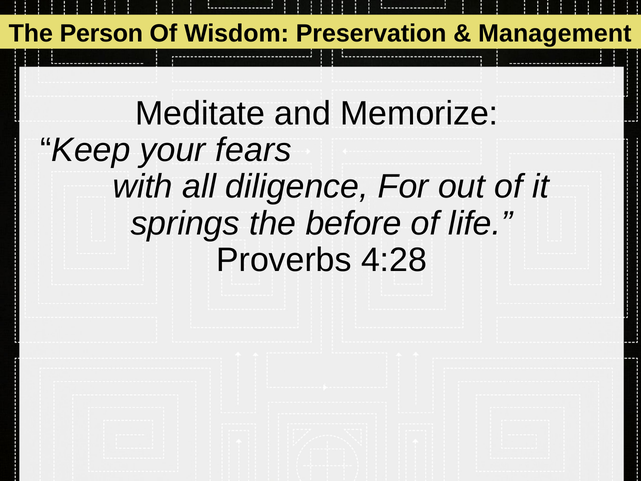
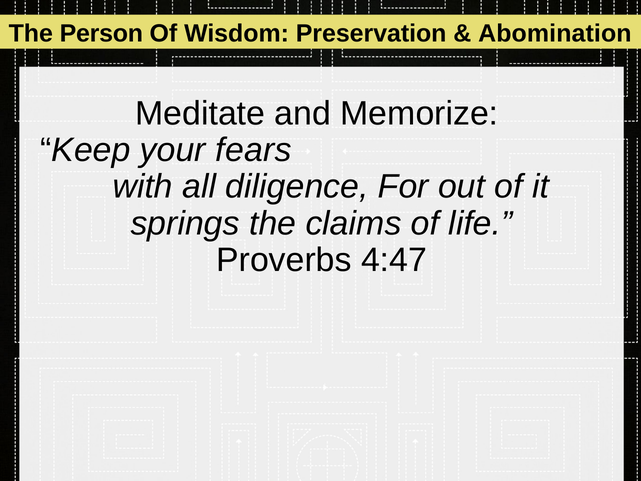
Management: Management -> Abomination (555, 33)
before: before -> claims (354, 223)
4:28: 4:28 -> 4:47 (394, 260)
